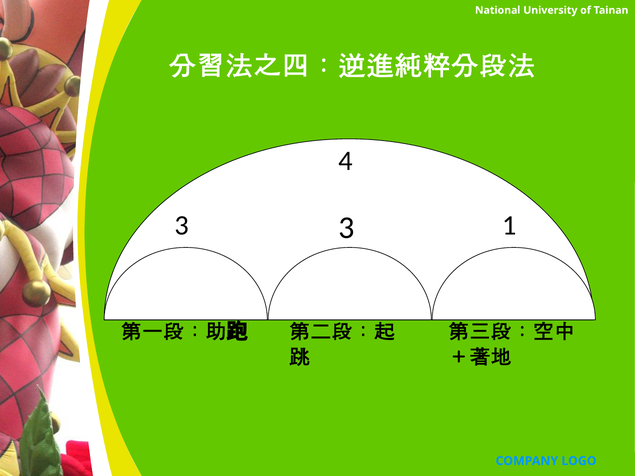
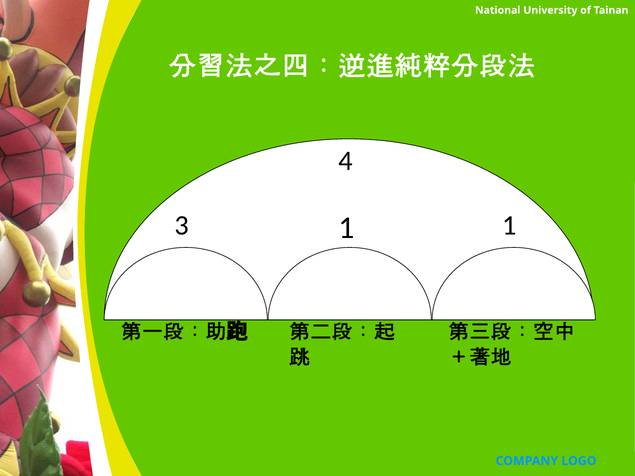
3 3: 3 -> 1 (346, 228)
